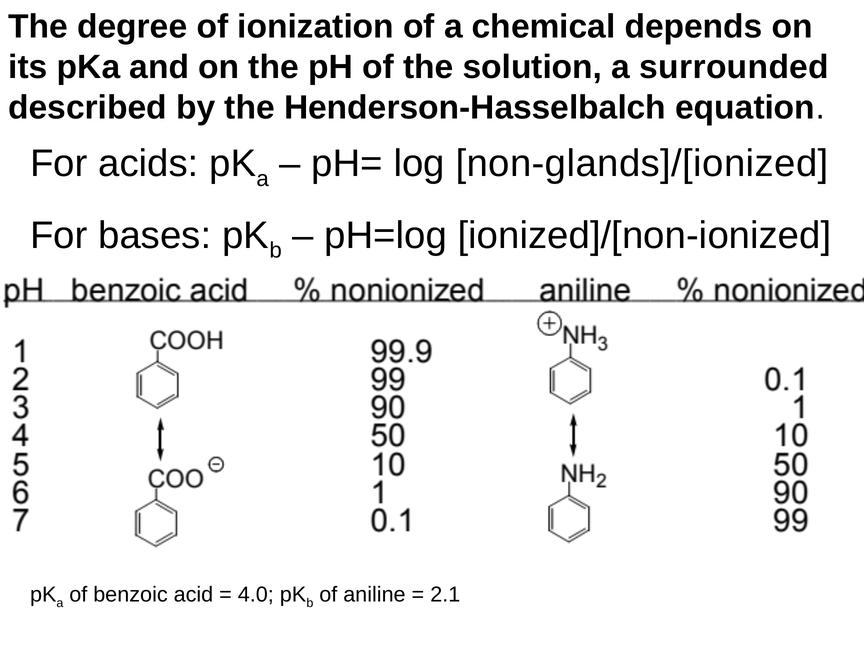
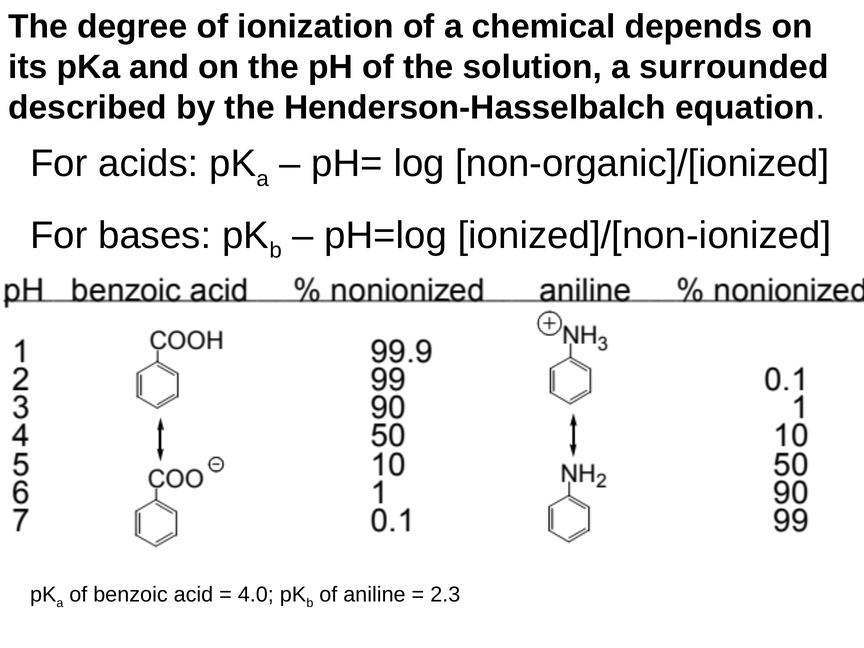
non-glands]/[ionized: non-glands]/[ionized -> non-organic]/[ionized (642, 164)
2.1: 2.1 -> 2.3 (445, 595)
